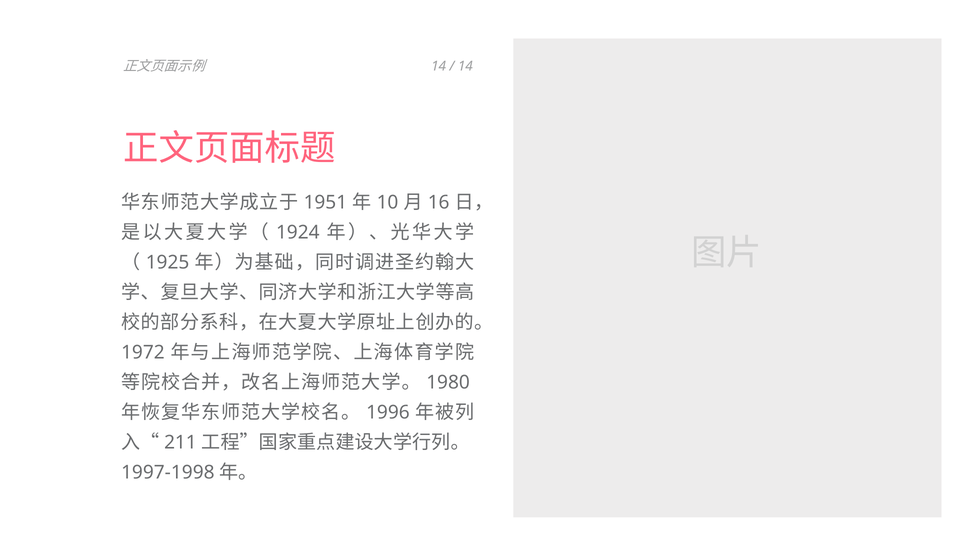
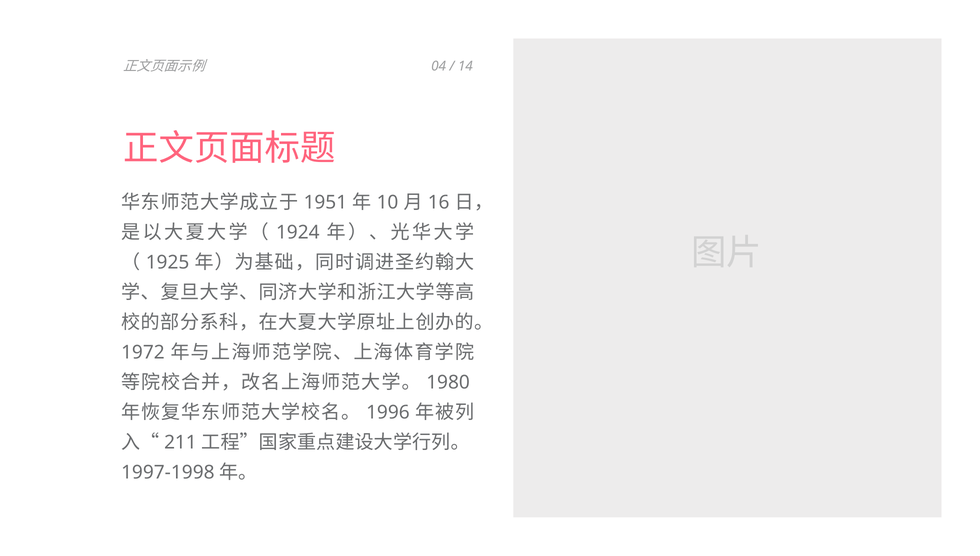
14: 14 -> 04 (439, 66)
